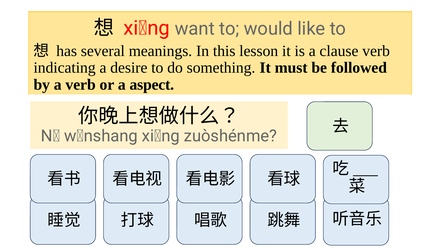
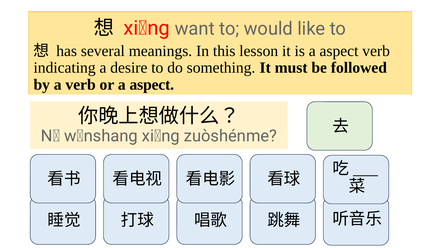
is a clause: clause -> aspect (339, 51)
